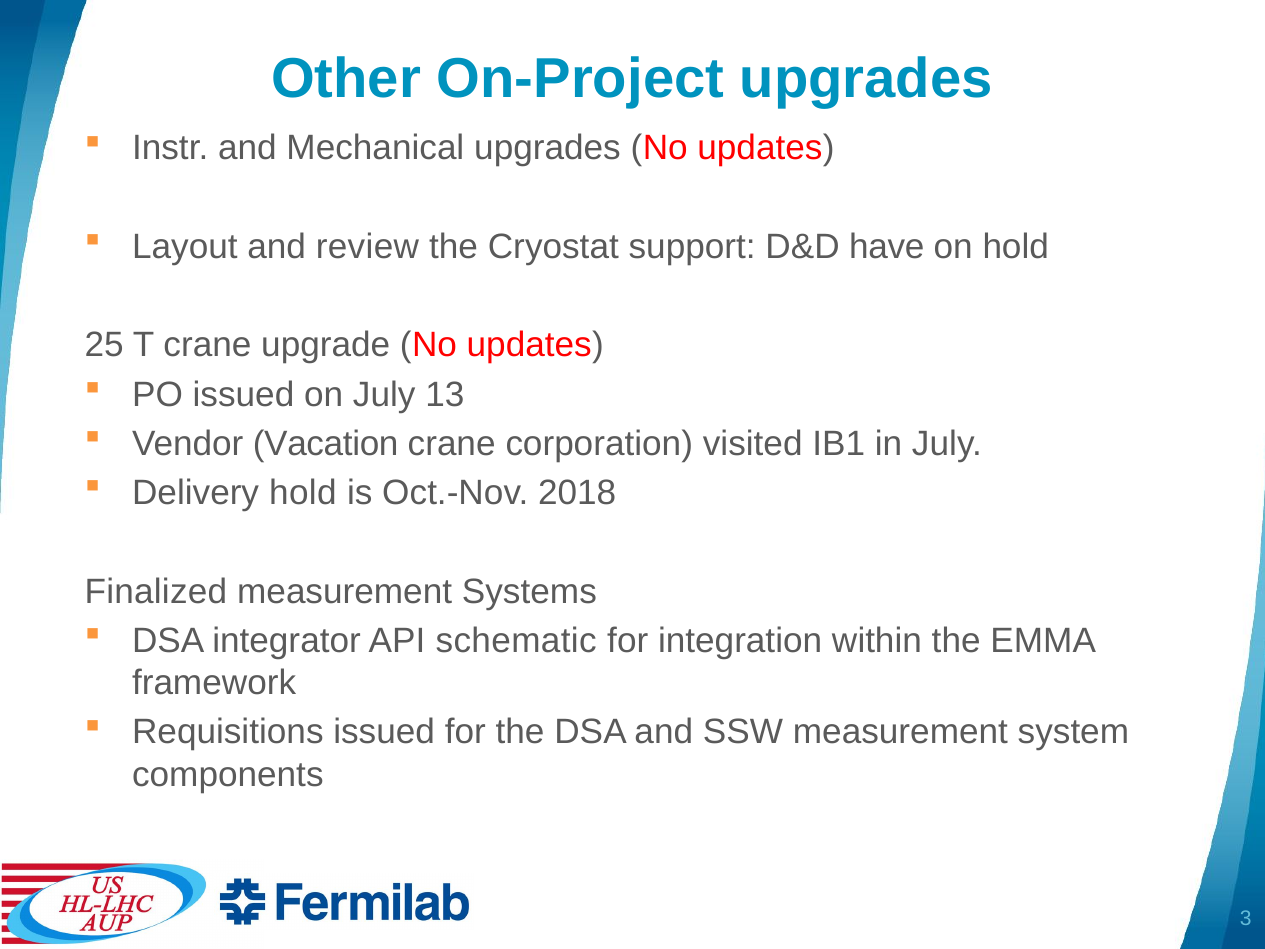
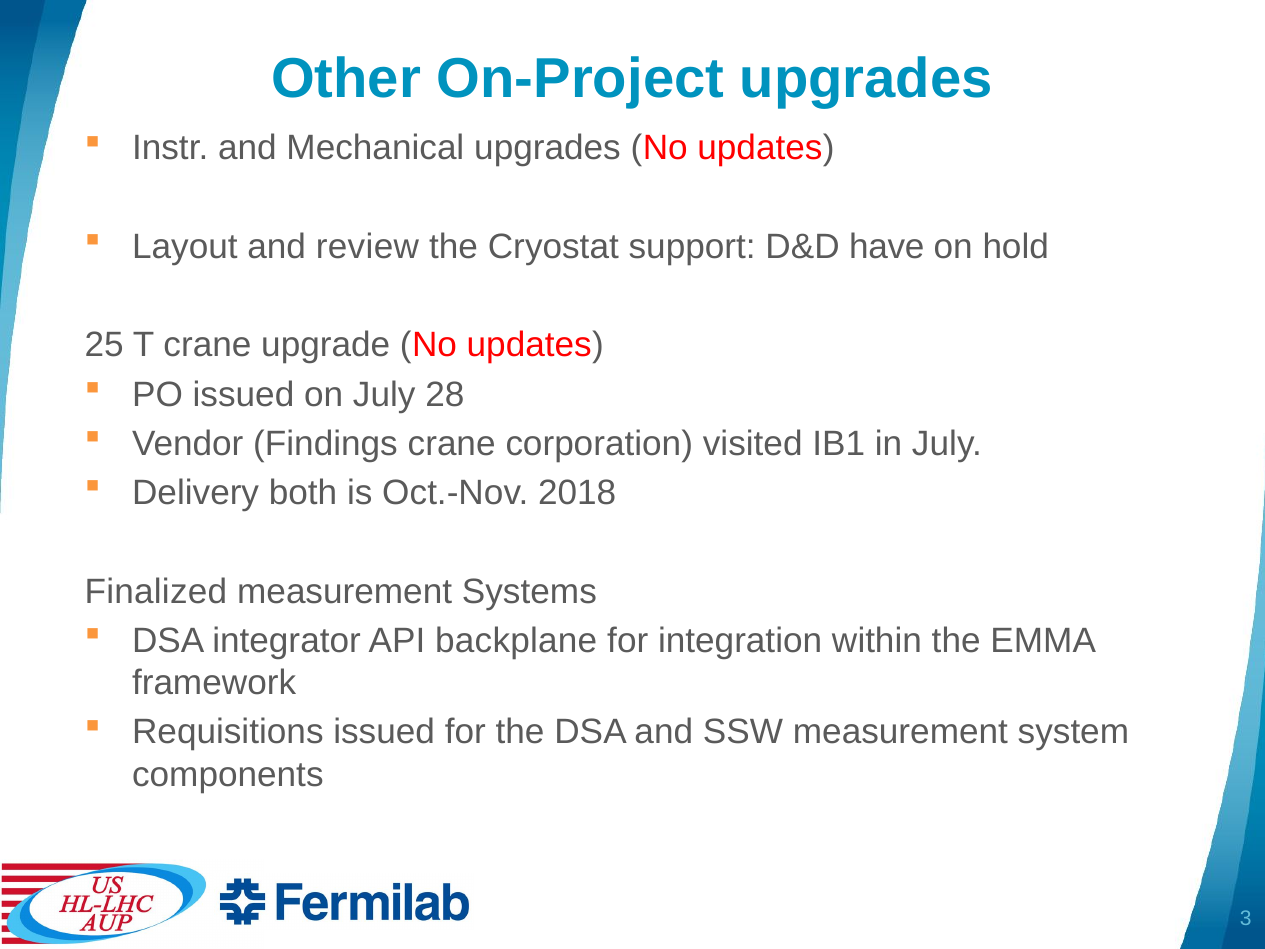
13: 13 -> 28 (445, 394)
Vacation: Vacation -> Findings (326, 444)
Delivery hold: hold -> both (303, 493)
schematic: schematic -> backplane (516, 641)
